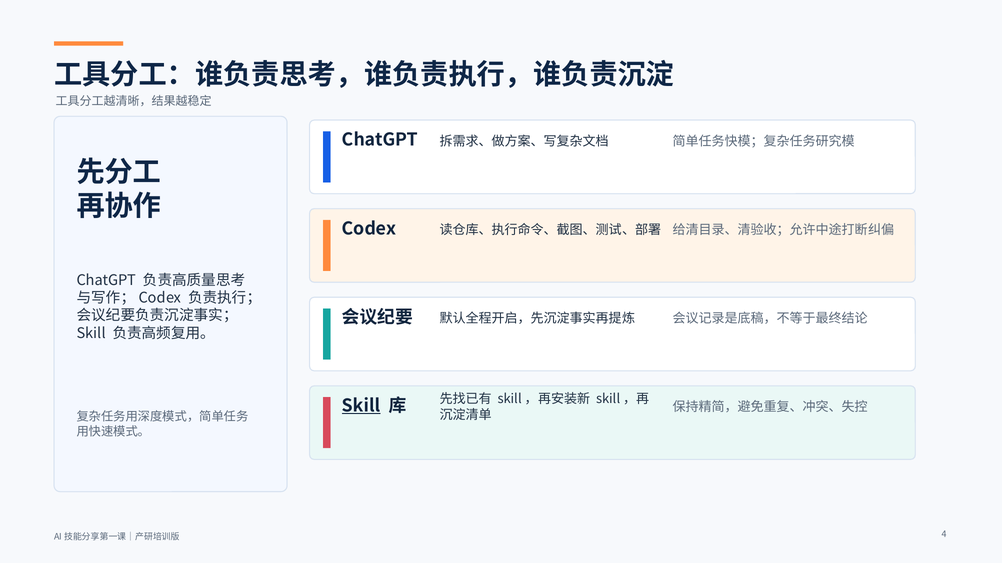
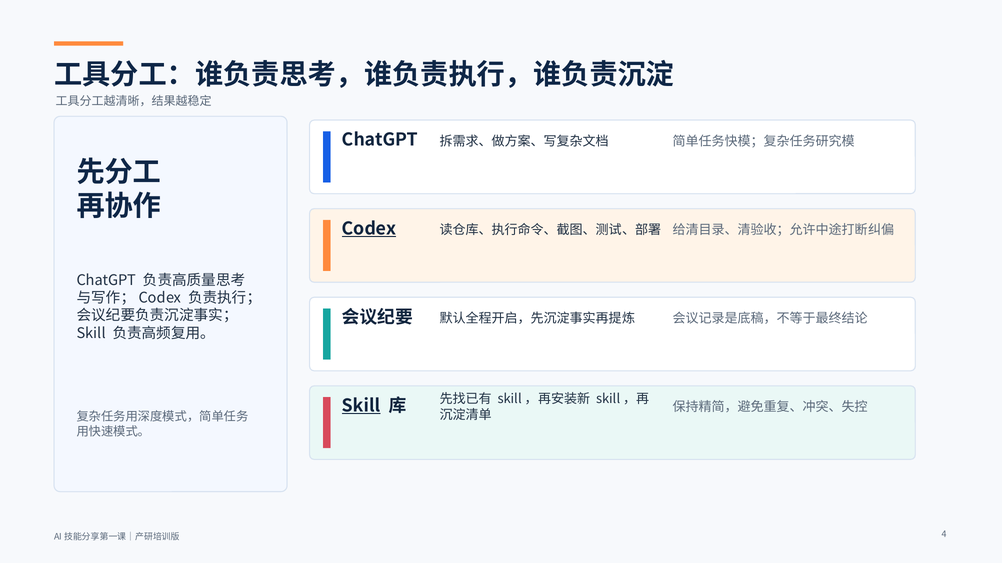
Codex underline: none -> present (369, 229)
